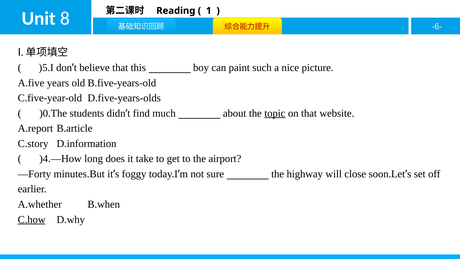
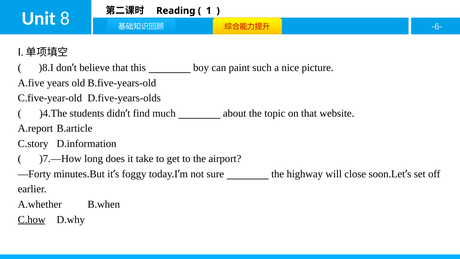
)5.I: )5.I -> )8.I (46, 68)
)0.The: )0.The -> )4.The (53, 113)
topic underline: present -> none (275, 113)
)4.—How: )4.—How -> )7.—How (60, 159)
